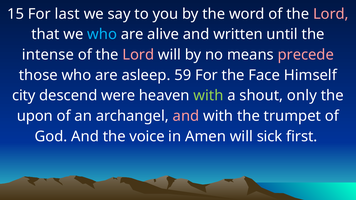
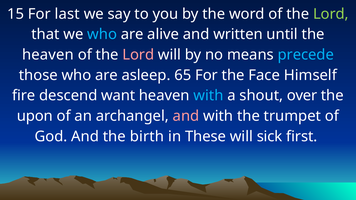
Lord colour: pink -> light green (331, 14)
intense: intense -> heaven (48, 55)
precede colour: pink -> light blue (306, 55)
59: 59 -> 65 (183, 75)
city: city -> fire (24, 96)
were: were -> want (118, 96)
with colour: light green -> light blue (208, 96)
only: only -> over (302, 96)
voice: voice -> birth (147, 137)
Amen: Amen -> These (206, 137)
